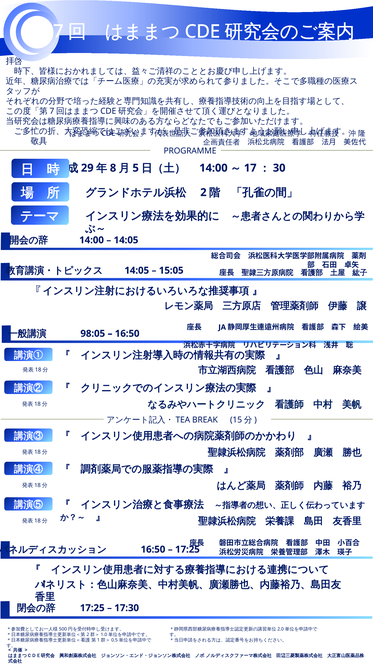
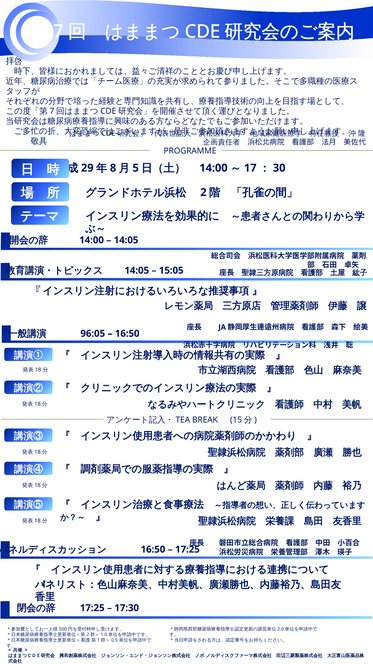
98:05: 98:05 -> 96:05 (93, 333)
